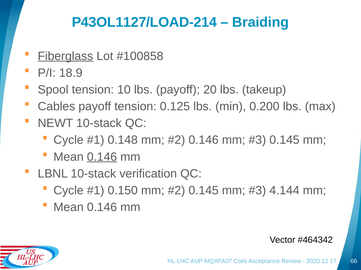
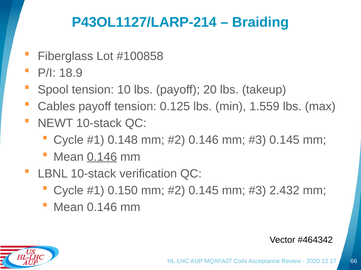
P43OL1127/LOAD-214: P43OL1127/LOAD-214 -> P43OL1127/LARP-214 (144, 22)
Fiberglass underline: present -> none (65, 56)
0.200: 0.200 -> 1.559 (264, 107)
4.144: 4.144 -> 2.432 (284, 191)
